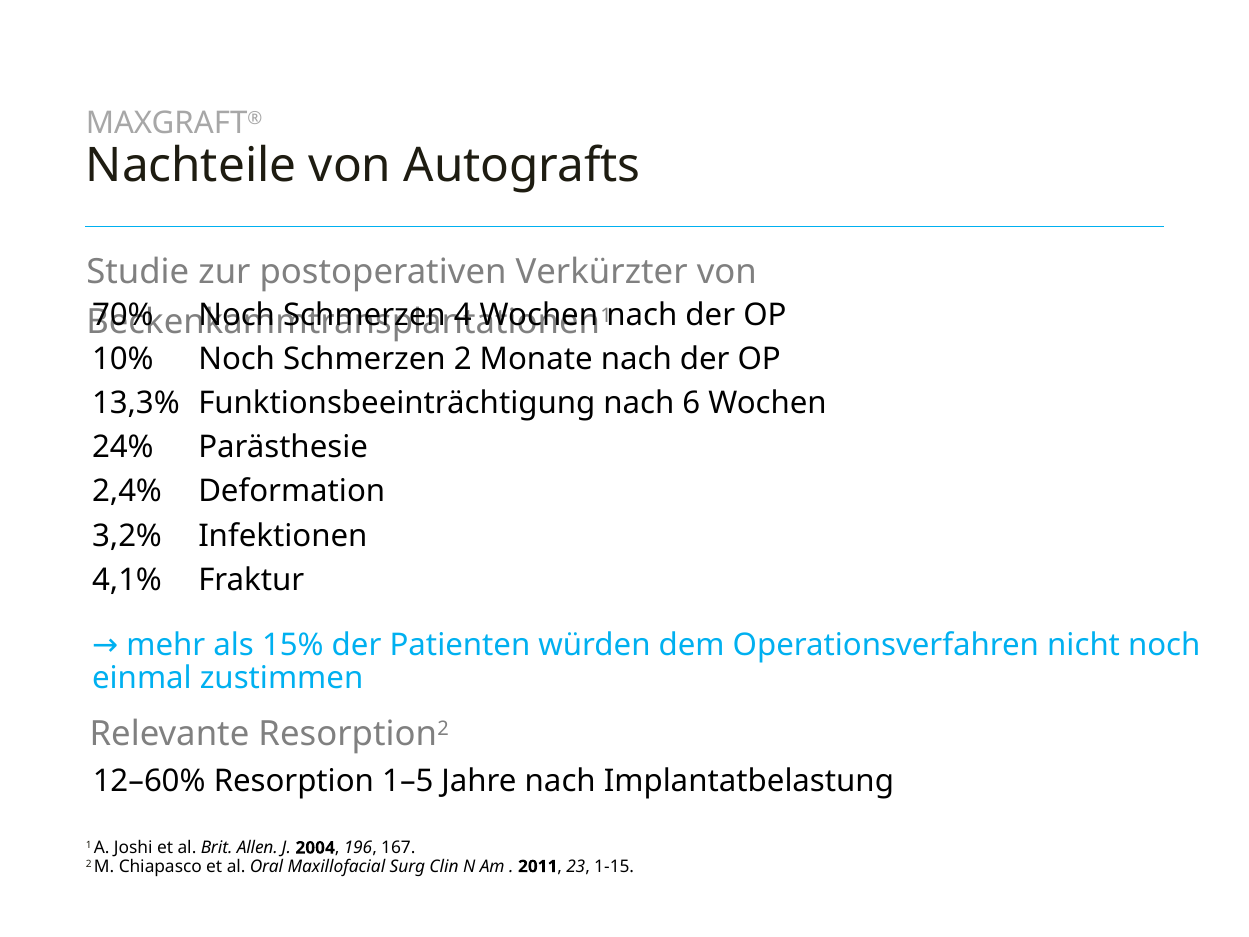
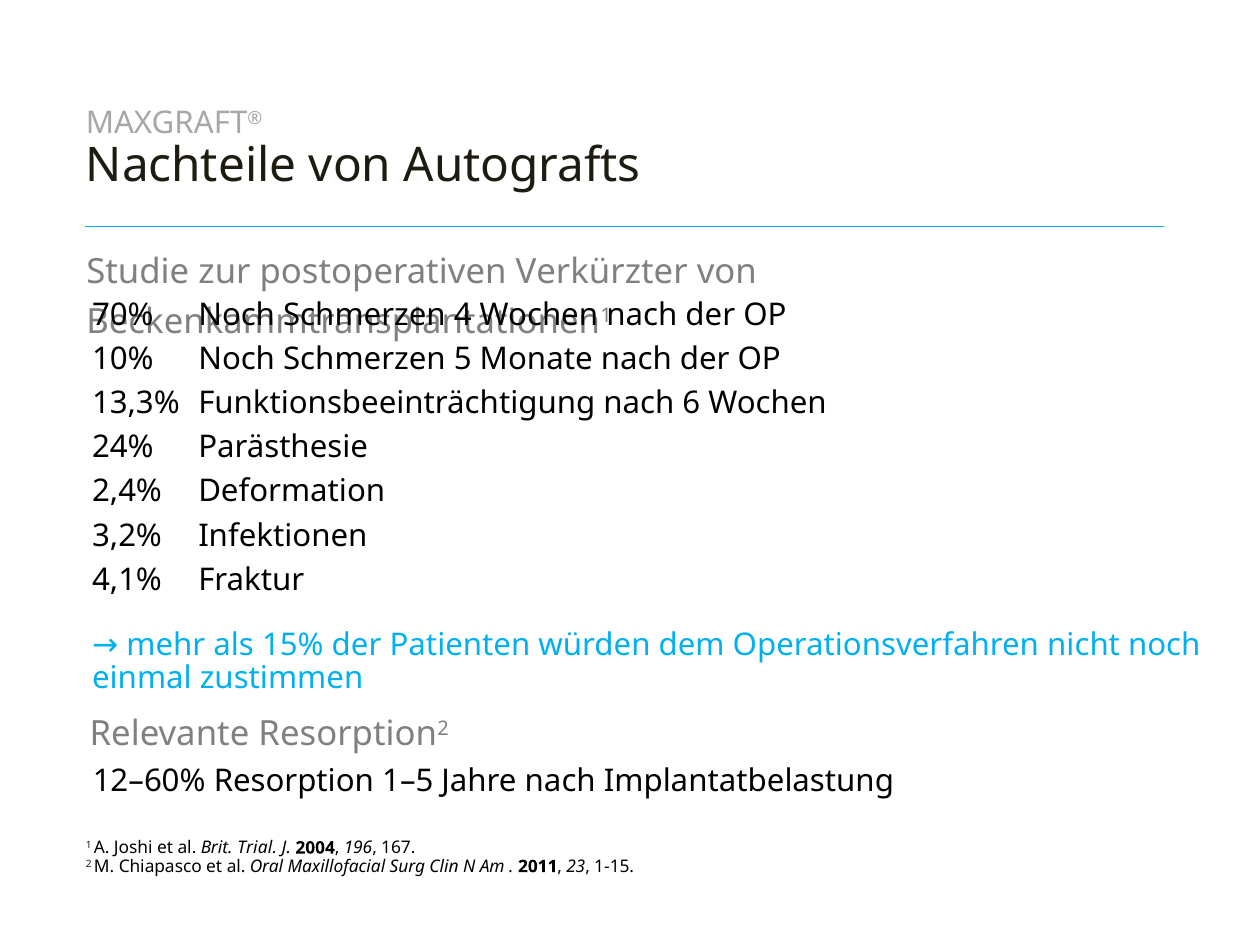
Schmerzen 2: 2 -> 5 (463, 359)
Allen: Allen -> Trial (257, 848)
